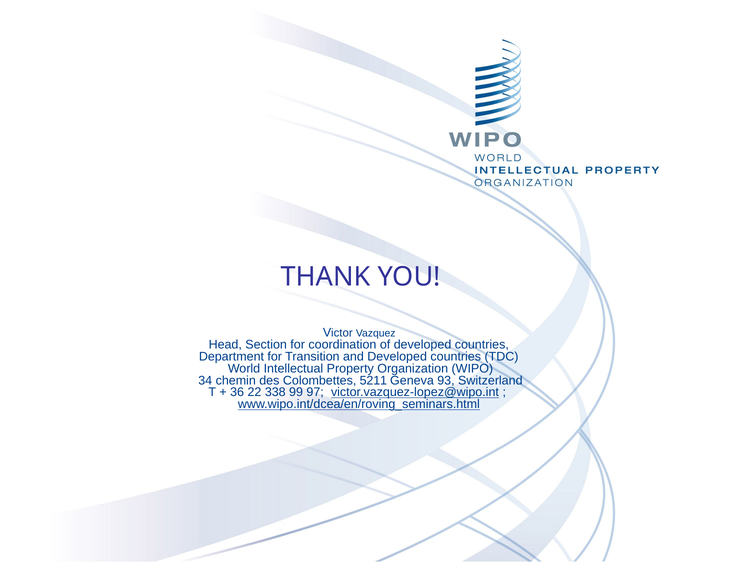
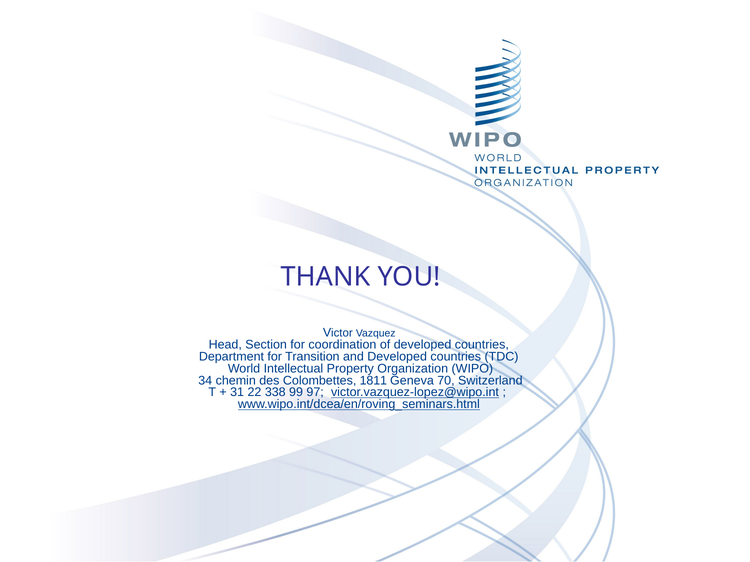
5211: 5211 -> 1811 (373, 381)
93: 93 -> 70 (446, 381)
36: 36 -> 31 (237, 393)
